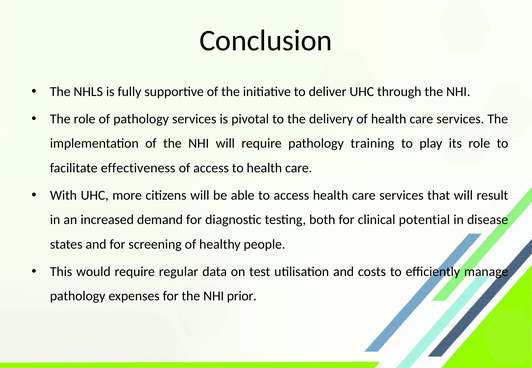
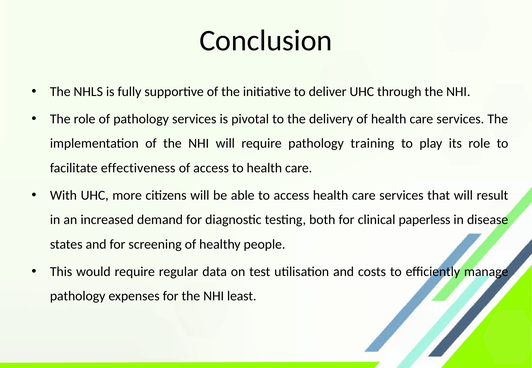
potential: potential -> paperless (425, 220)
prior: prior -> least (242, 296)
